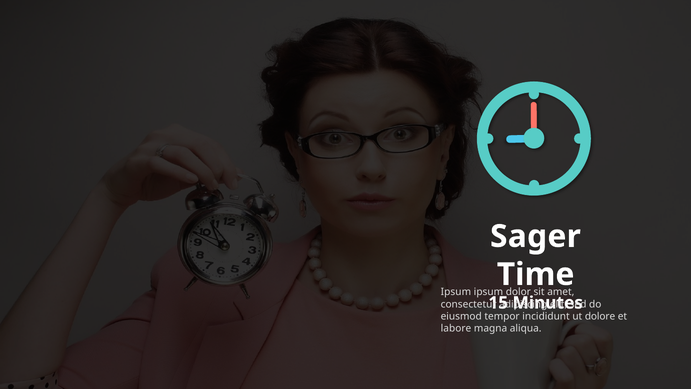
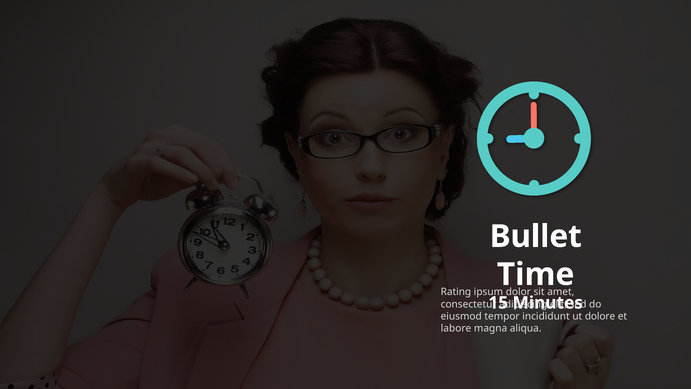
Sager: Sager -> Bullet (536, 236)
Ipsum: Ipsum -> Rating (456, 292)
